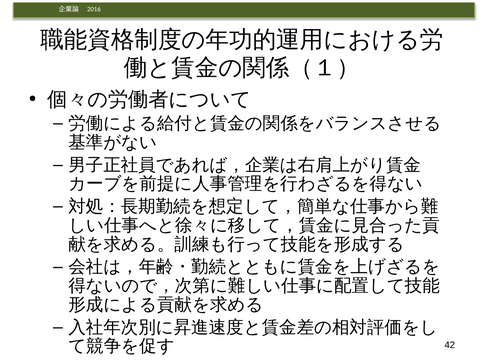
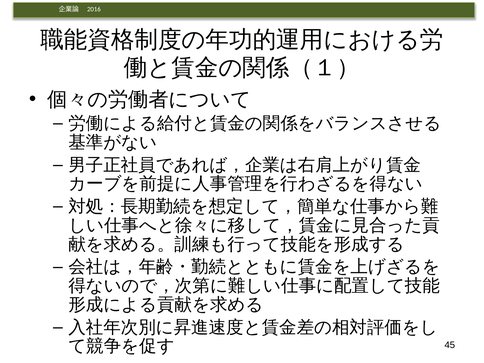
42: 42 -> 45 (450, 345)
